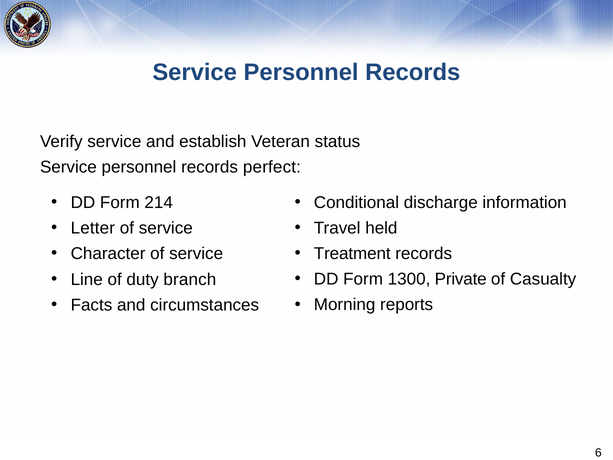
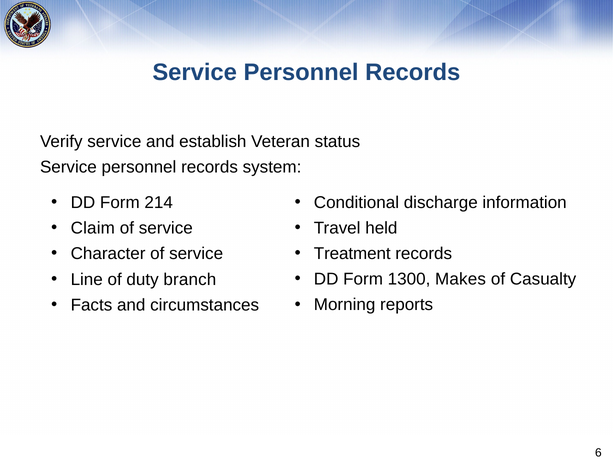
perfect: perfect -> system (272, 167)
Letter: Letter -> Claim (93, 228)
Private: Private -> Makes (461, 279)
